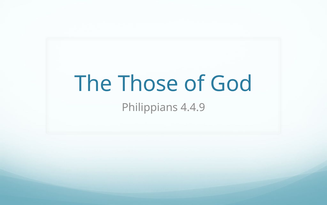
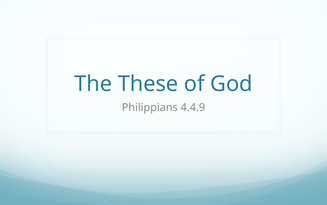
Those: Those -> These (148, 84)
